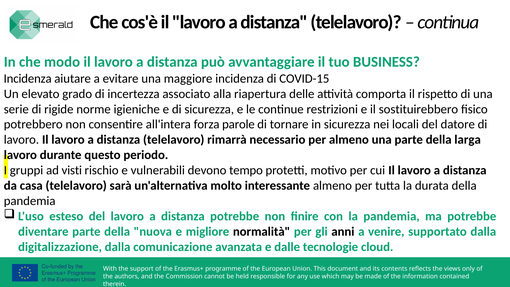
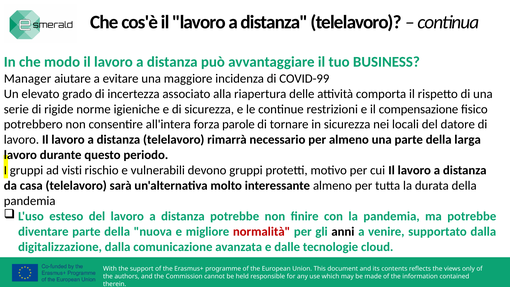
Incidenza: Incidenza -> Manager (28, 78)
COVID-15: COVID-15 -> COVID-99 (304, 78)
sostituirebbero: sostituirebbero -> compensazione (418, 109)
devono tempo: tempo -> gruppi (246, 170)
normalità colour: black -> red (262, 231)
